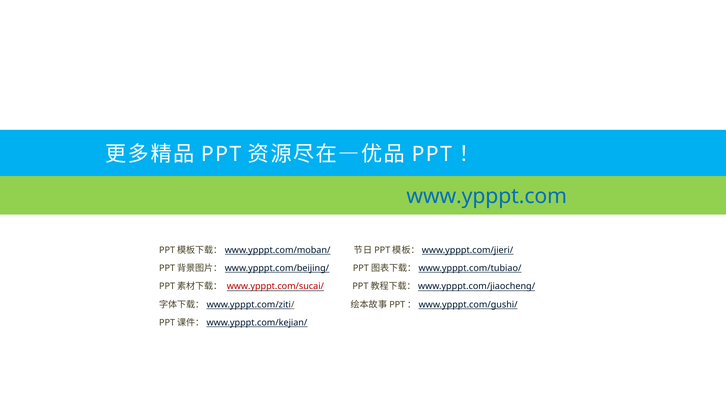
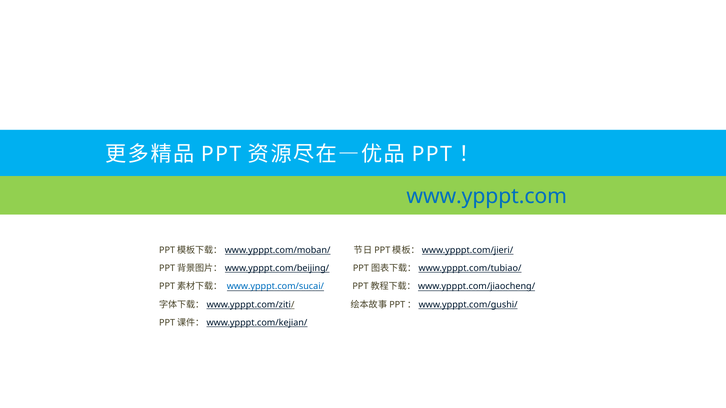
www.ypppt.com/sucai/ colour: red -> blue (275, 287)
